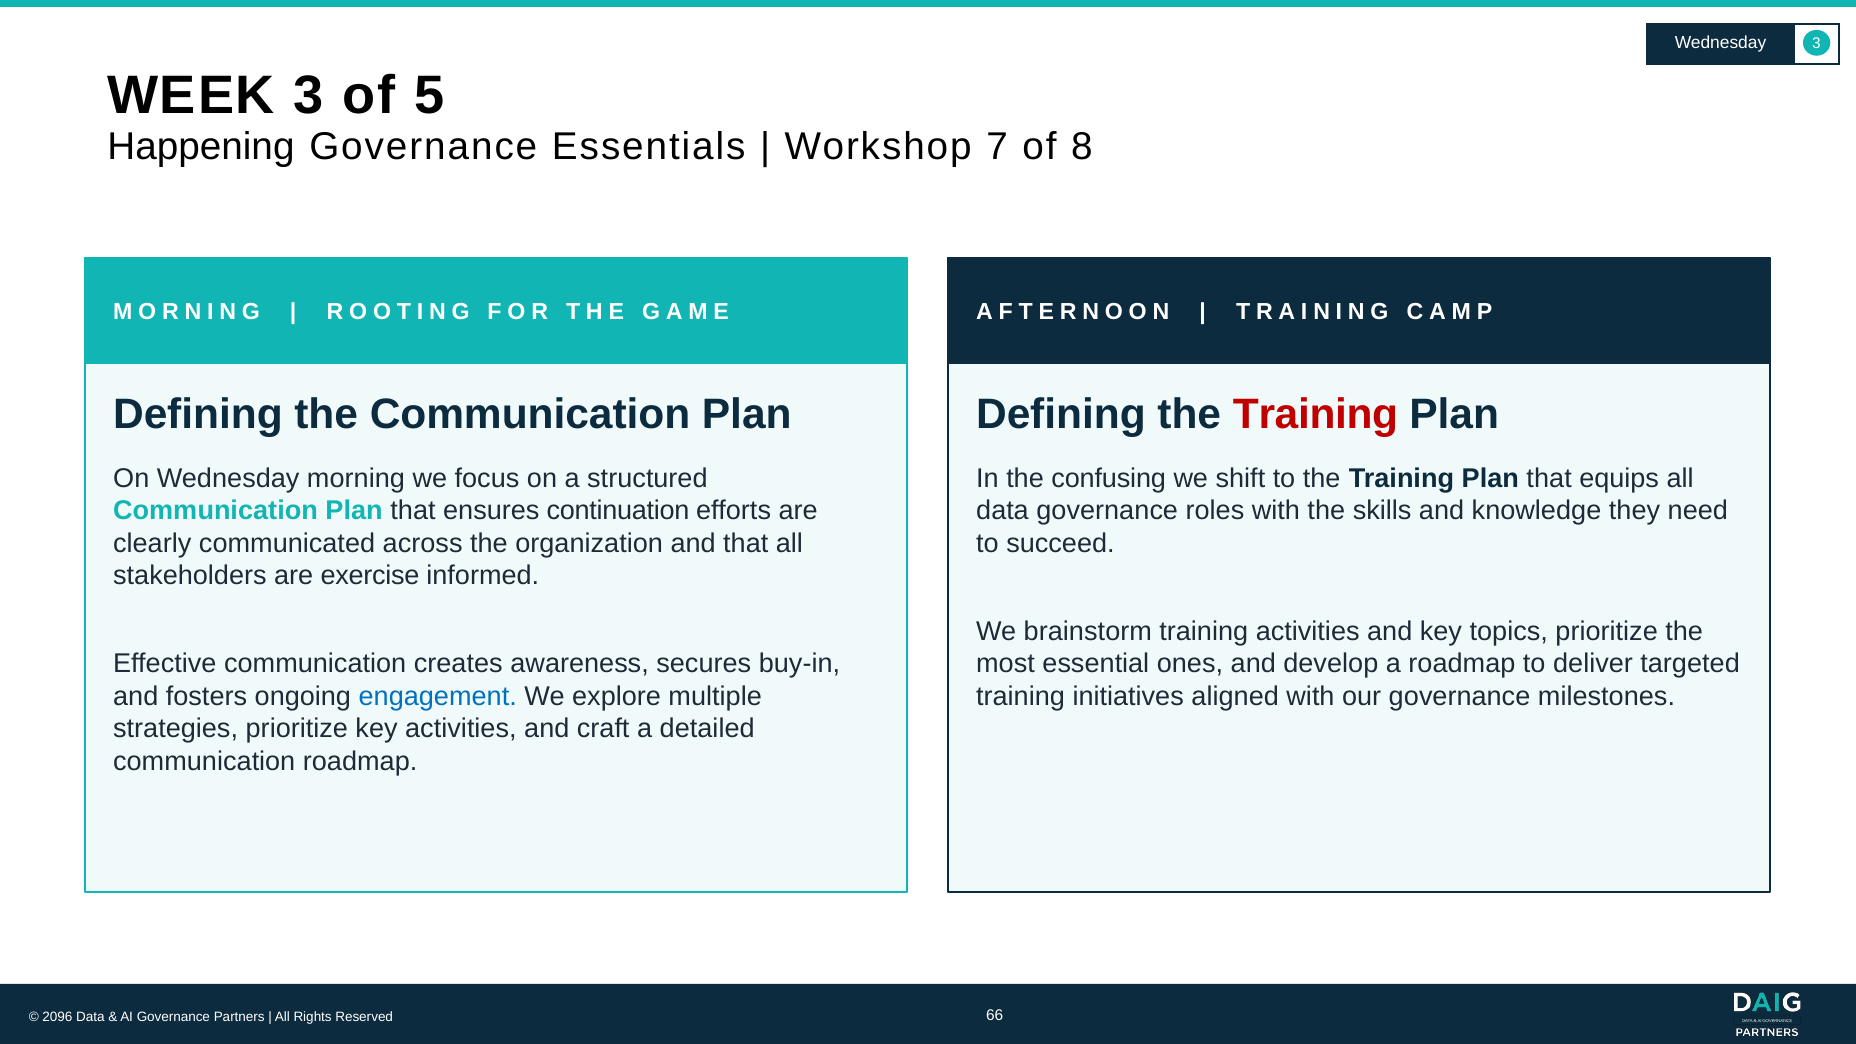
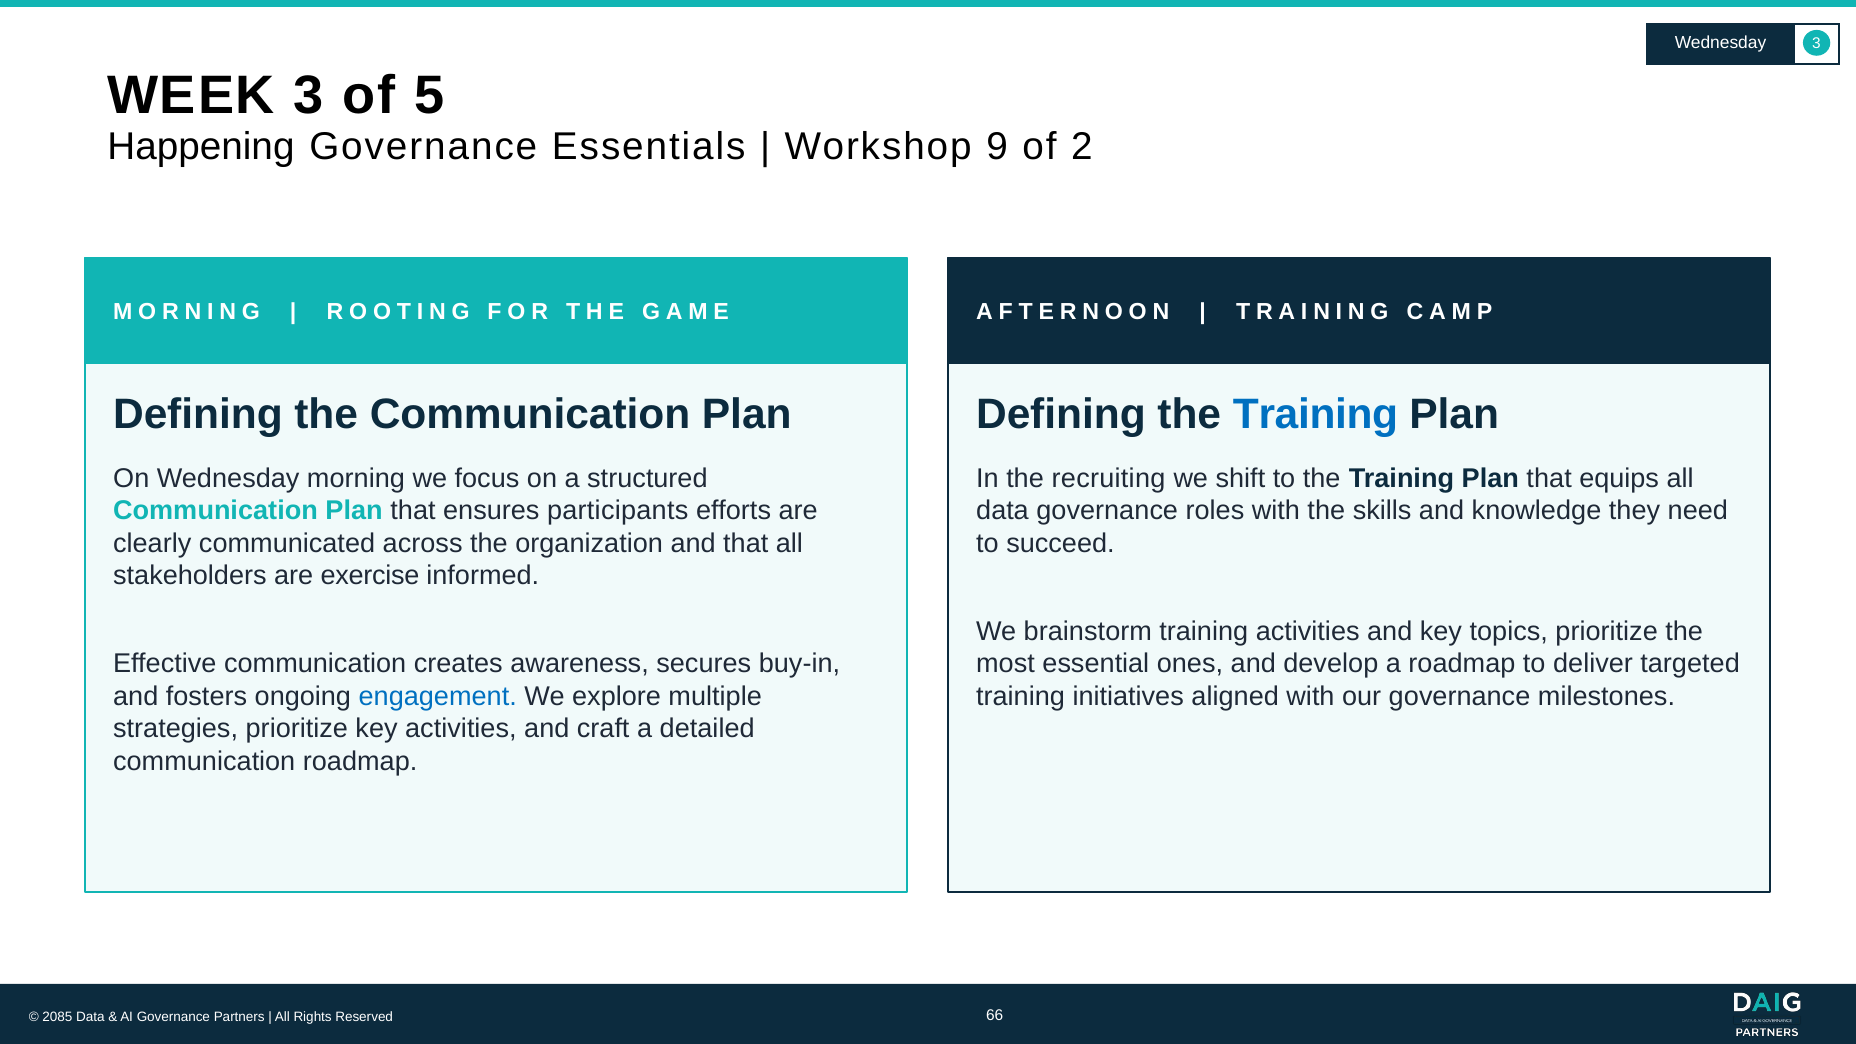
7: 7 -> 9 (997, 146)
8: 8 -> 2 (1082, 146)
Training colour: red -> blue (1316, 414)
confusing: confusing -> recruiting (1109, 478)
continuation: continuation -> participants (618, 511)
2096: 2096 -> 2085 (57, 1017)
